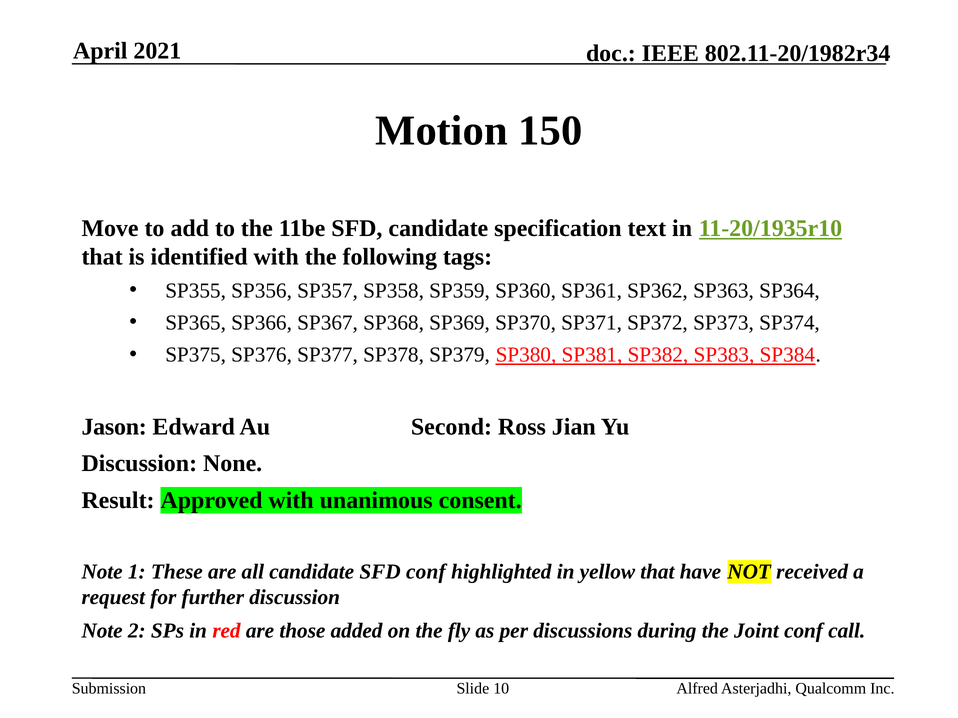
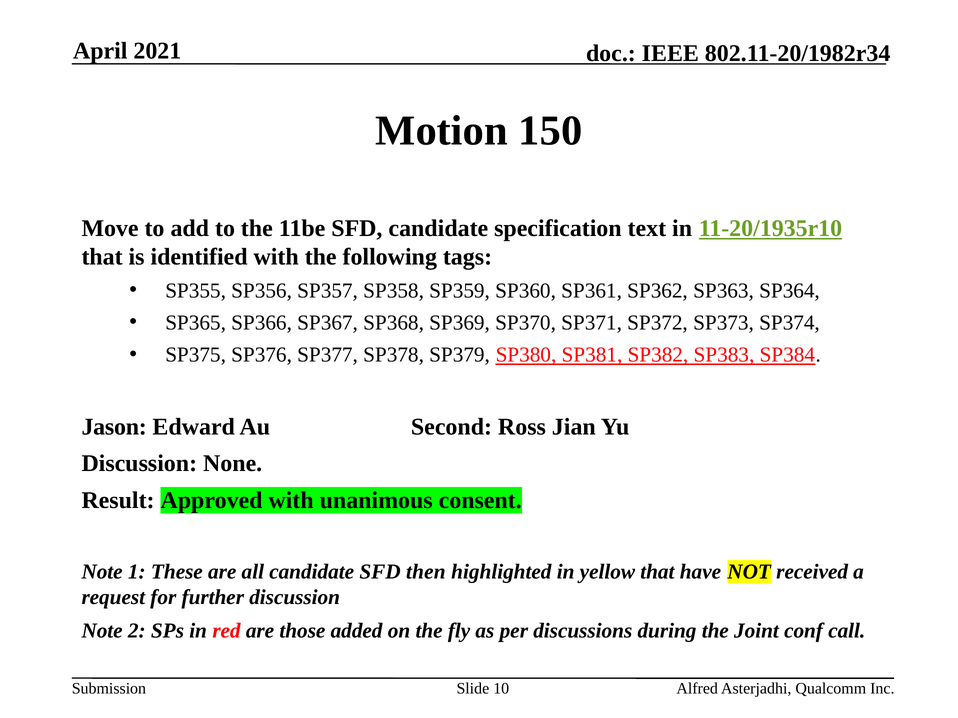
SFD conf: conf -> then (426, 572)
